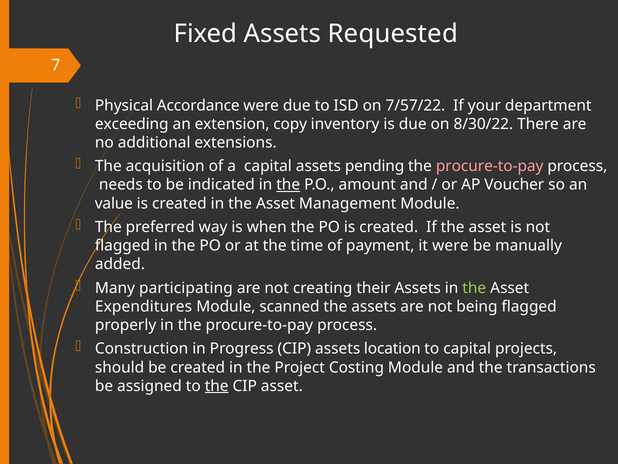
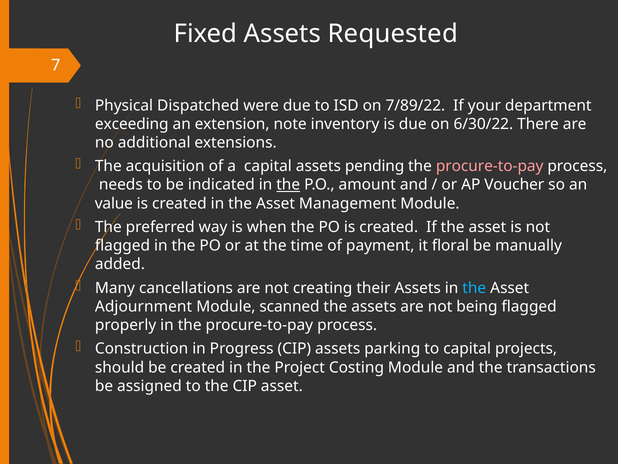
Accordance: Accordance -> Dispatched (198, 105)
7/57/22: 7/57/22 -> 7/89/22 (415, 105)
copy: copy -> note (290, 124)
8/30/22: 8/30/22 -> 6/30/22 (483, 124)
it were: were -> floral (451, 245)
participating: participating -> cancellations (186, 288)
the colour: light green -> light blue (474, 288)
Expenditures: Expenditures -> Adjournment (144, 306)
location: location -> parking (392, 348)
the underline: present -> none (217, 386)
